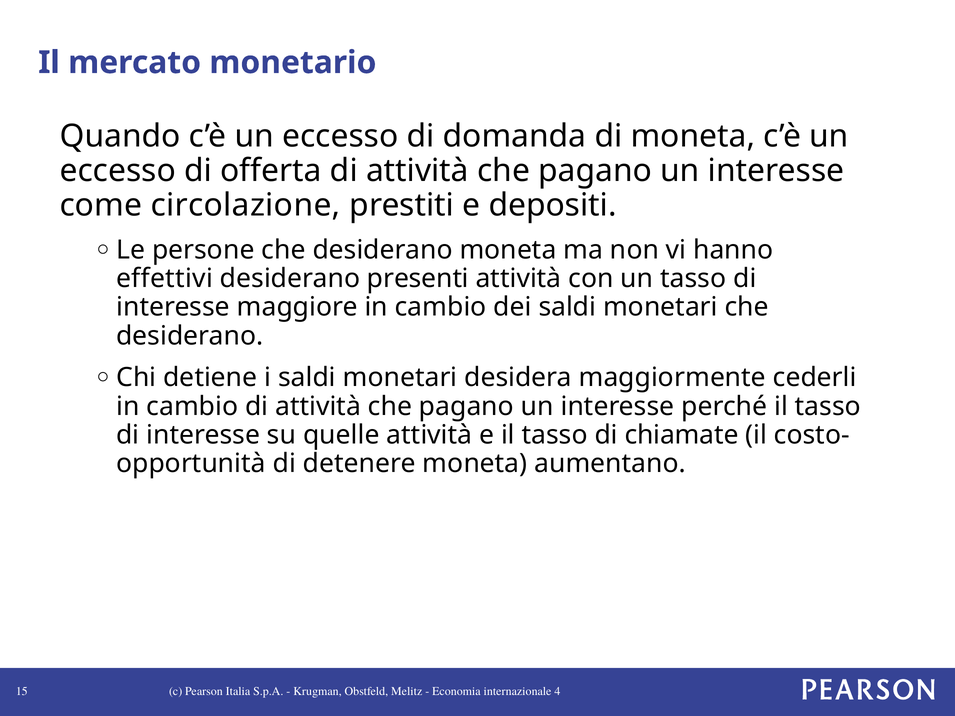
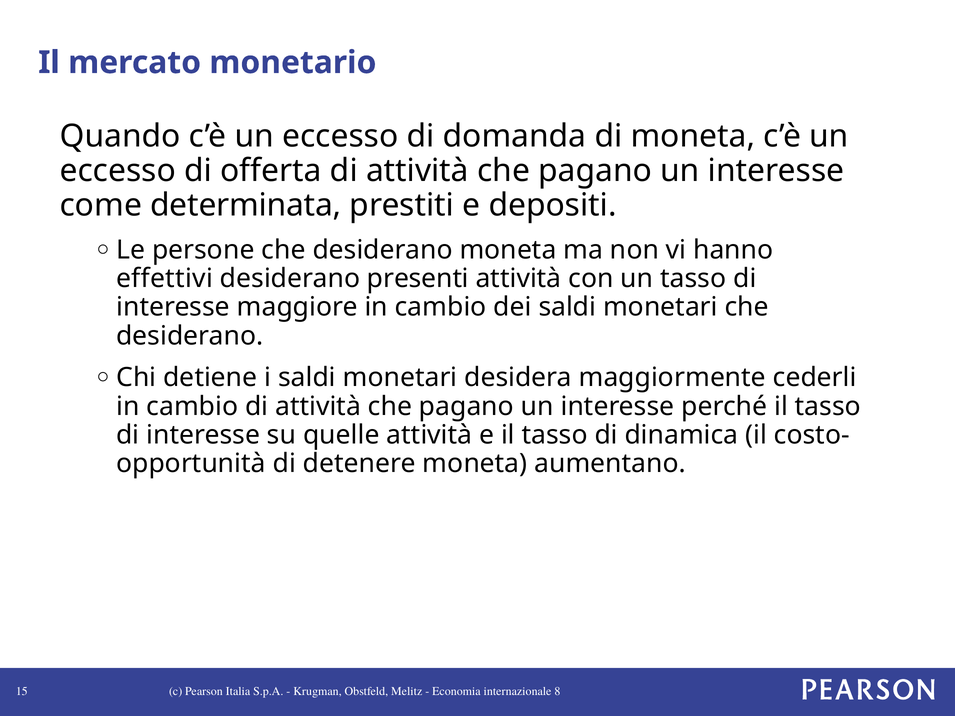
circolazione: circolazione -> determinata (246, 205)
chiamate: chiamate -> dinamica (681, 435)
4: 4 -> 8 (557, 692)
